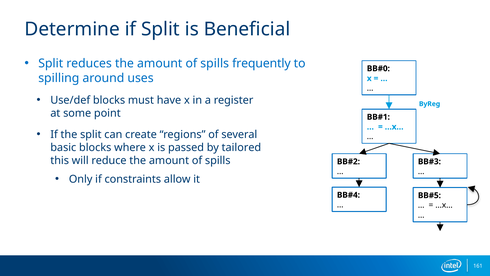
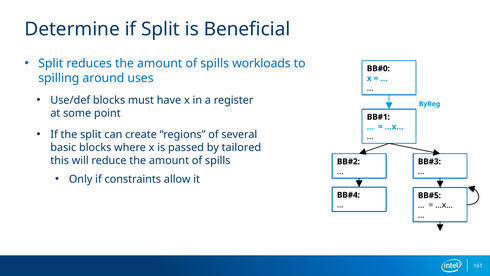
frequently: frequently -> workloads (261, 63)
